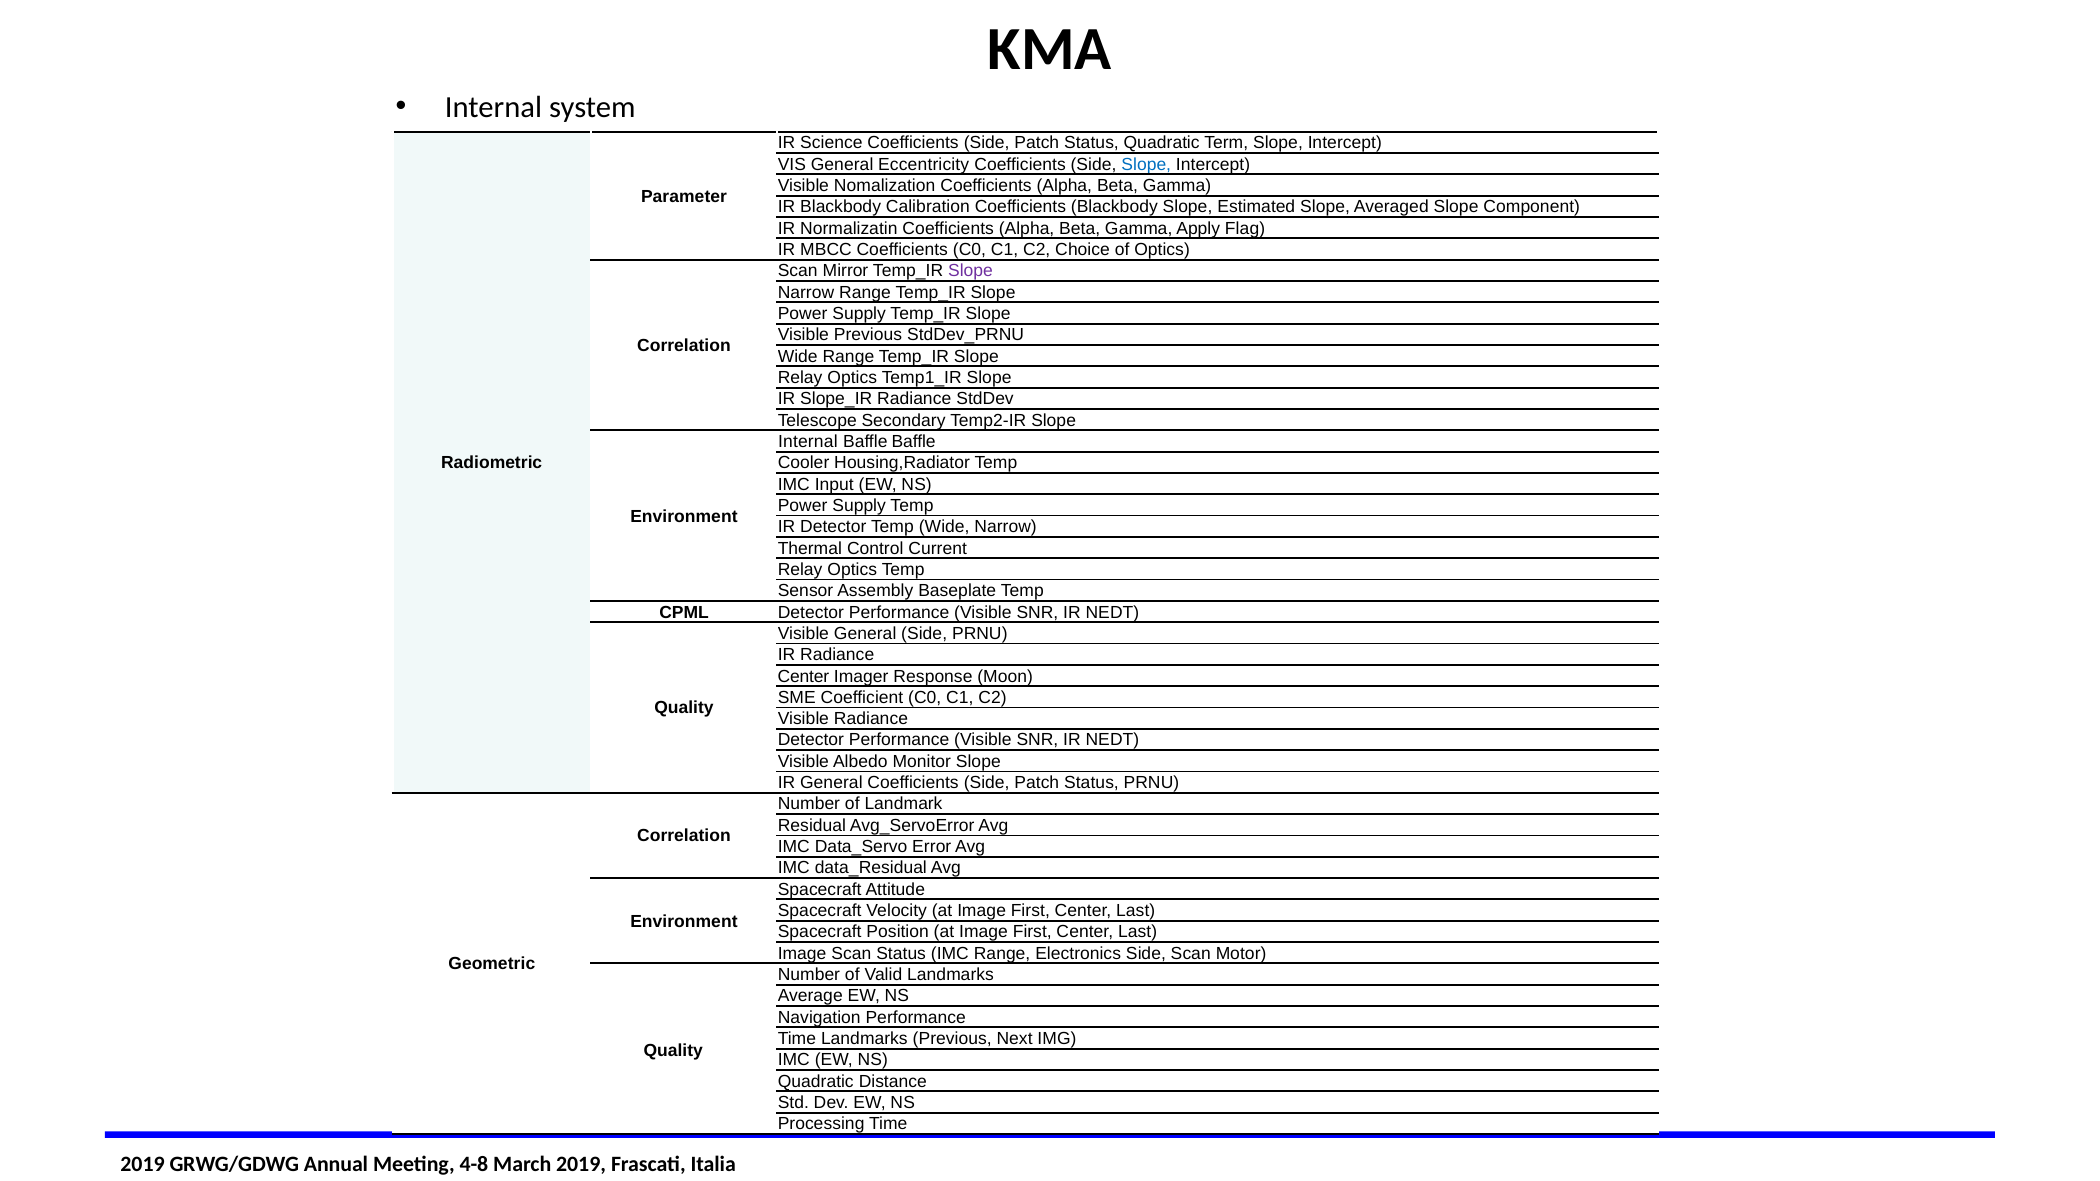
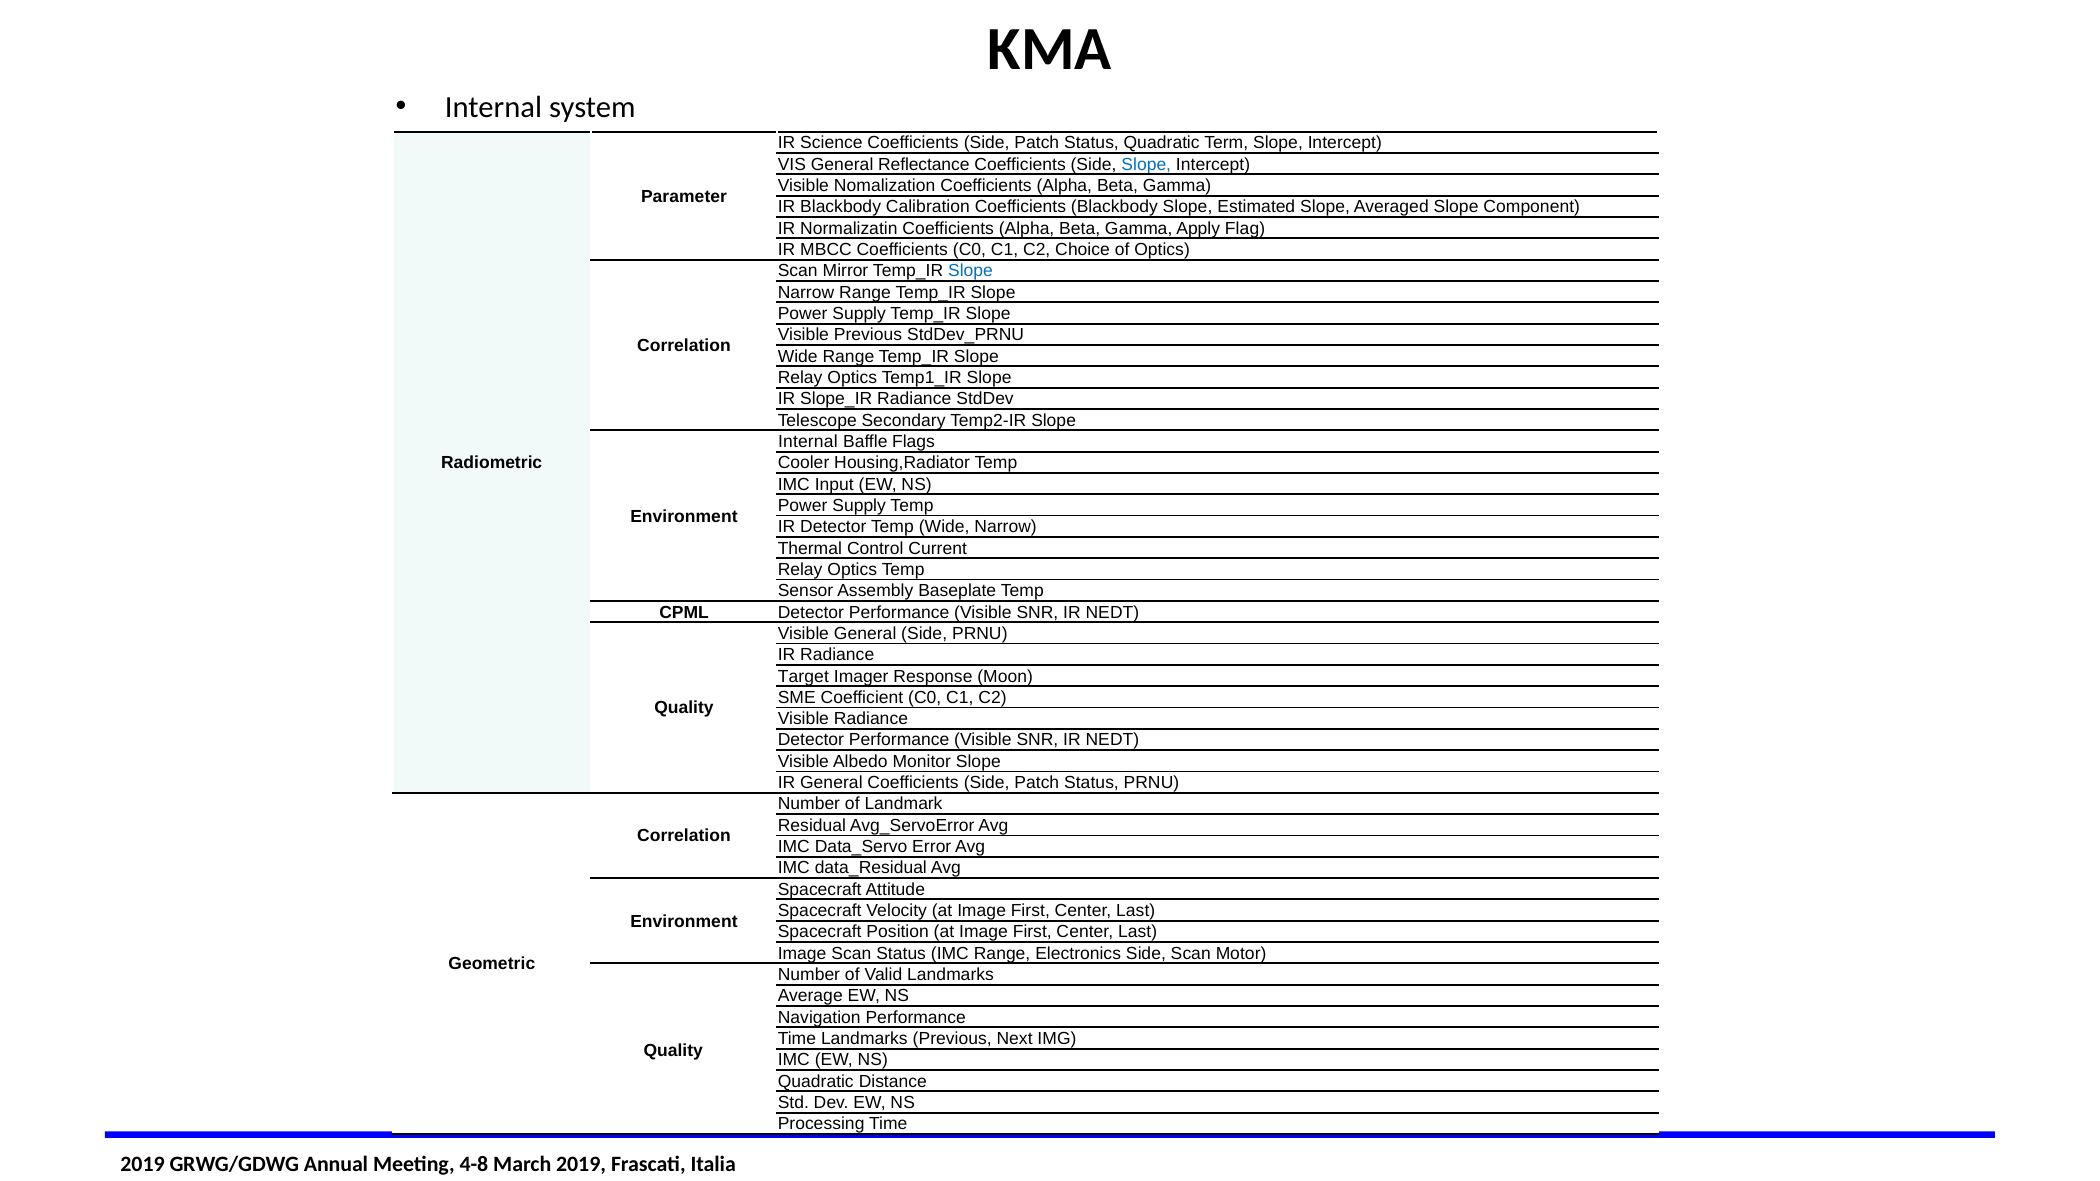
Eccentricity: Eccentricity -> Reflectance (924, 164)
Slope colour: purple -> blue (971, 271)
Baffle Baffle: Baffle -> Flags (914, 442)
Center: Center -> Target (803, 676)
